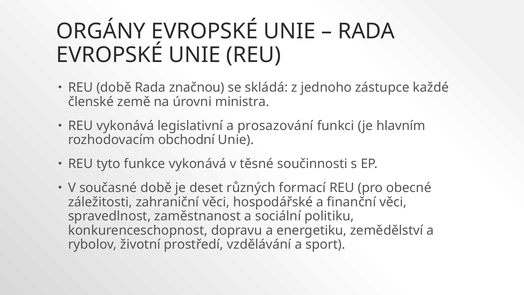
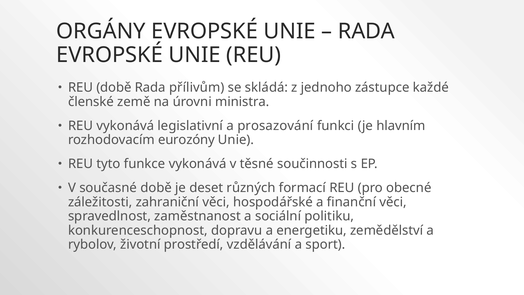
značnou: značnou -> přílivům (197, 88)
obchodní: obchodní -> eurozóny (186, 140)
